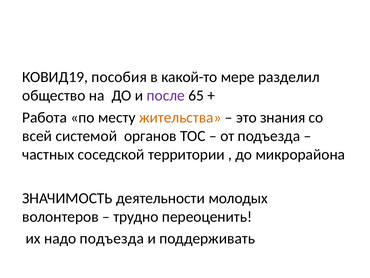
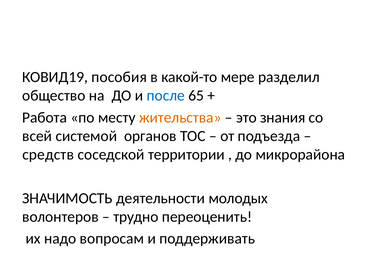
после colour: purple -> blue (166, 95)
частных: частных -> средств (48, 154)
надо подъезда: подъезда -> вопросам (112, 238)
